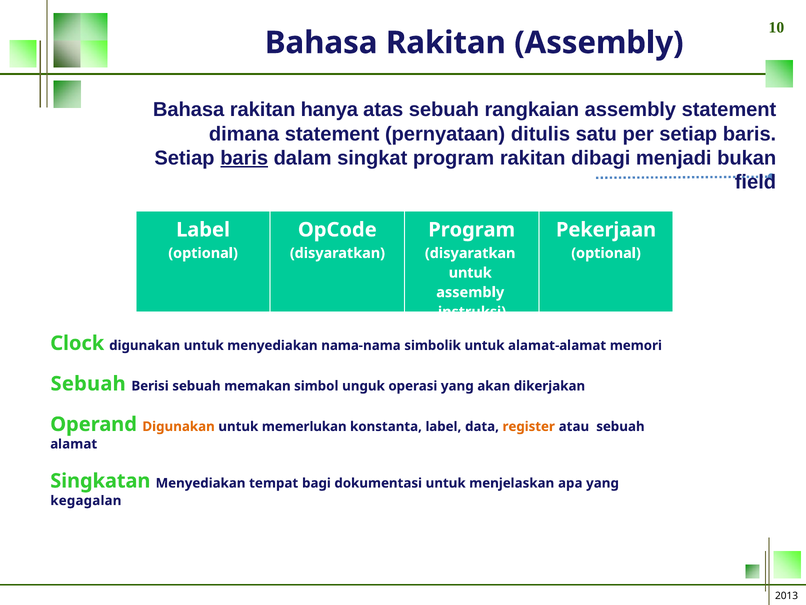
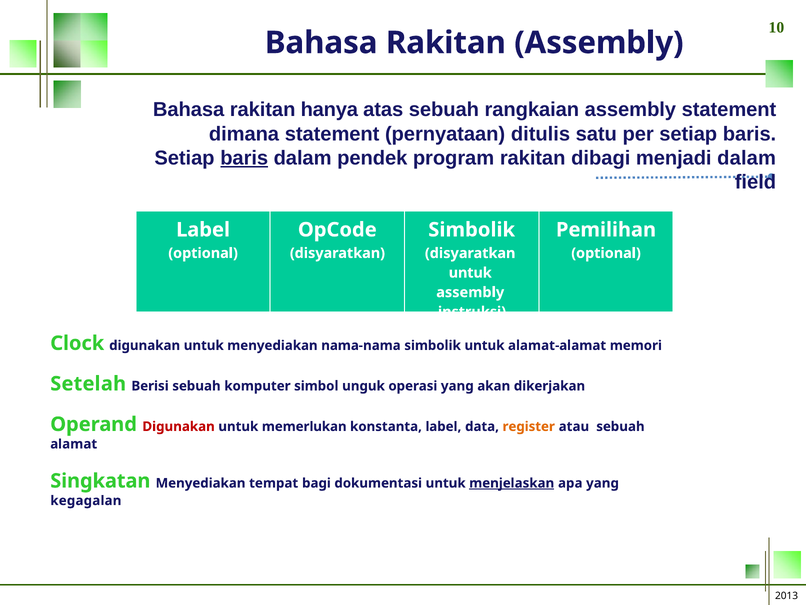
singkat: singkat -> pendek (372, 158)
menjadi bukan: bukan -> dalam (747, 158)
Program: Program -> Simbolik (472, 230)
Pekerjaan: Pekerjaan -> Pemilihan (606, 230)
Sebuah: Sebuah -> Setelah (88, 383)
memakan: memakan -> komputer (257, 386)
Digunakan colour: orange -> red (179, 426)
menjelaskan underline: none -> present (512, 483)
